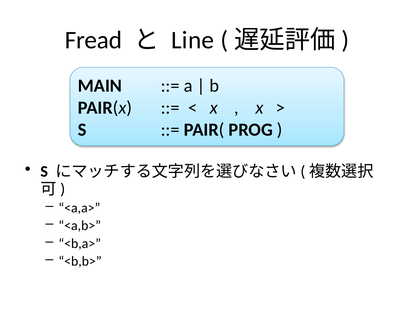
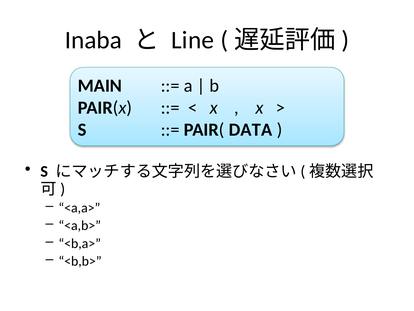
Fread: Fread -> Inaba (93, 40)
PROG: PROG -> DATA (251, 130)
